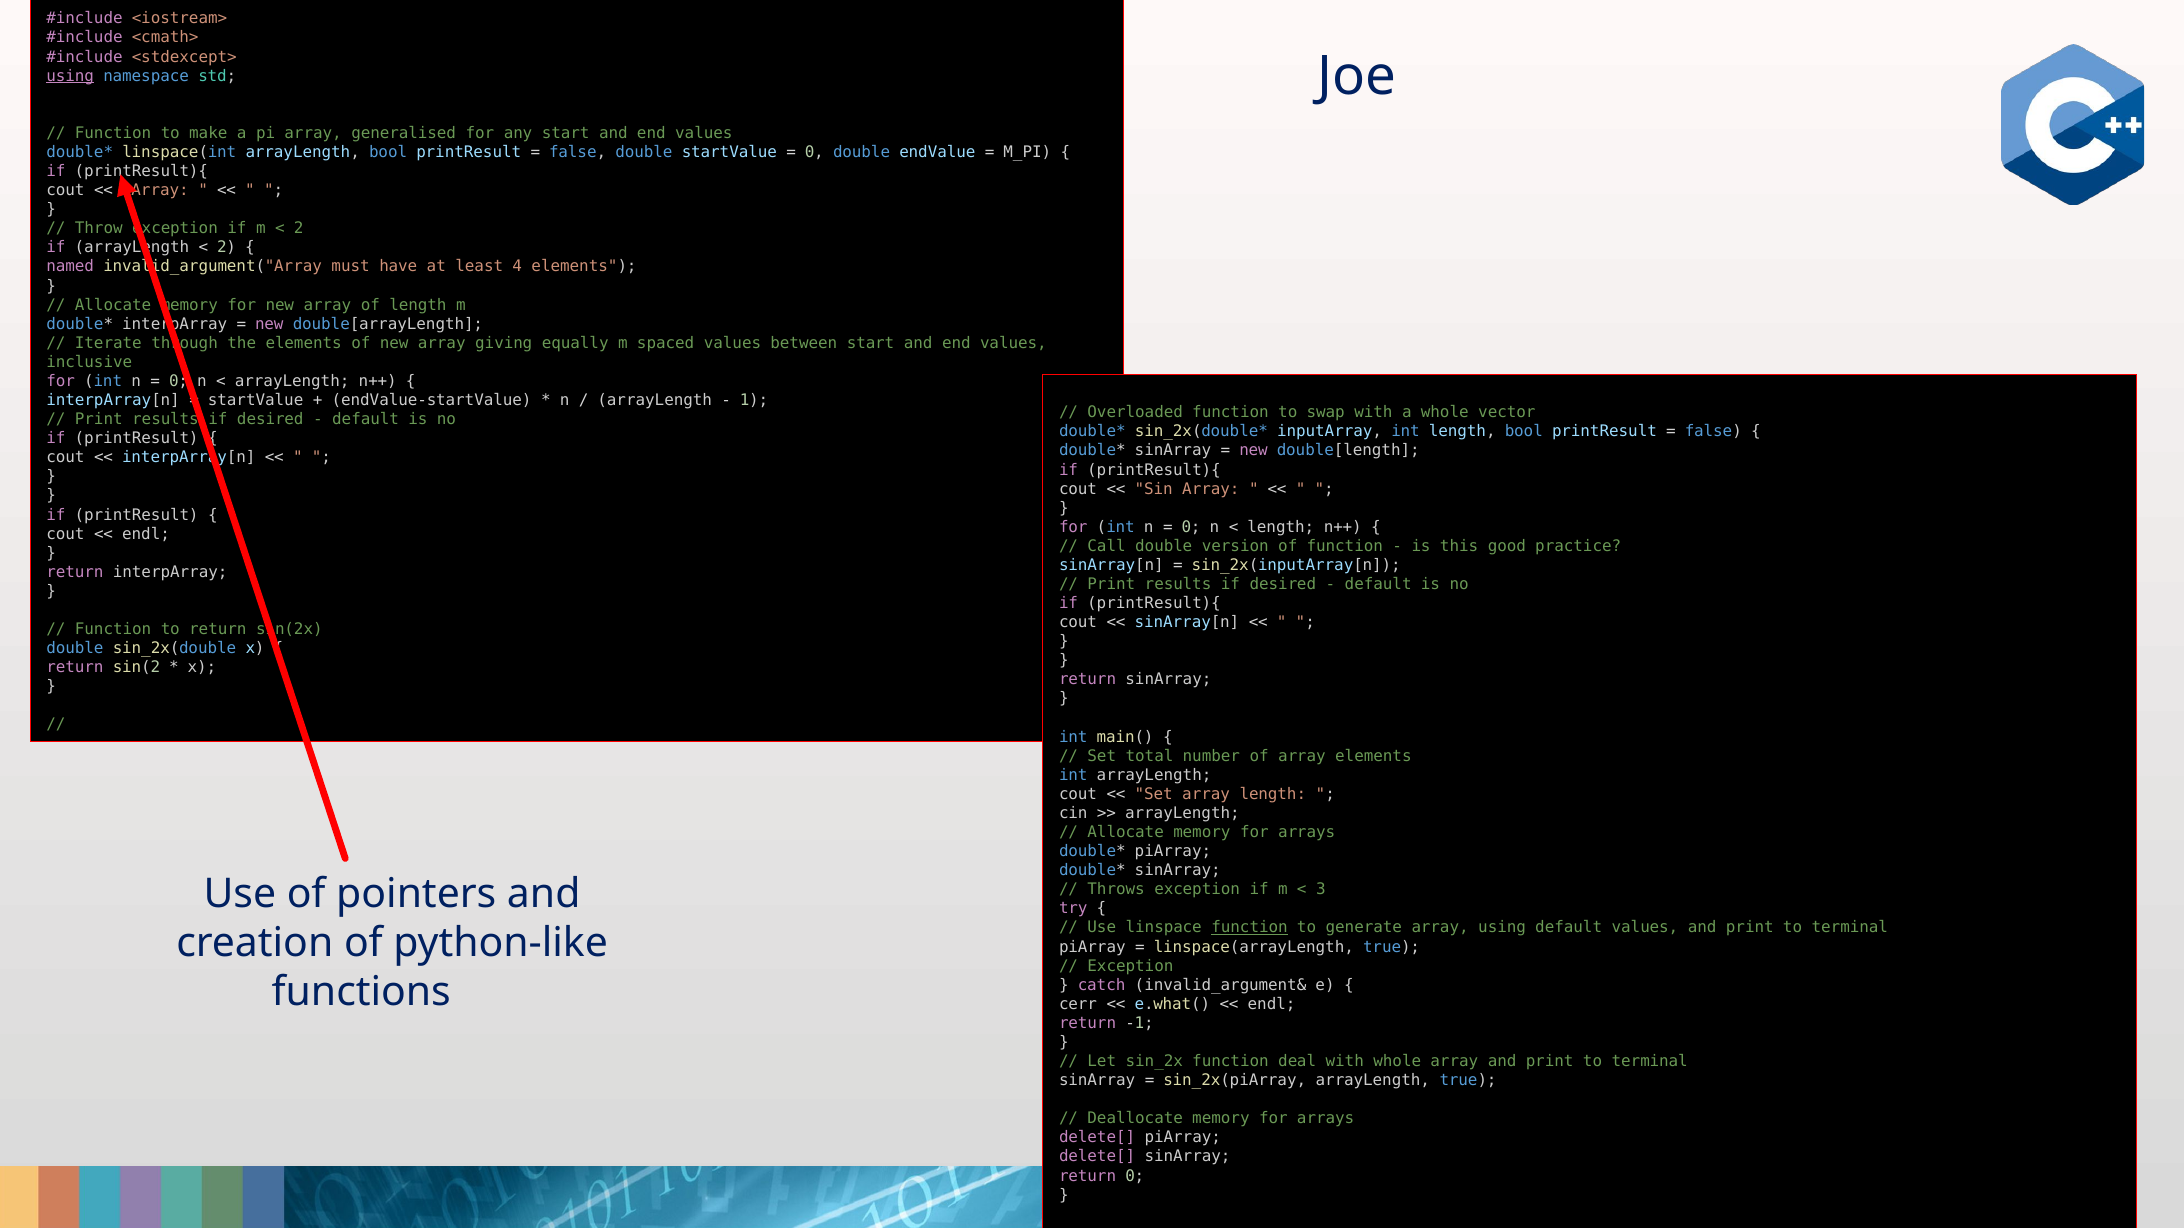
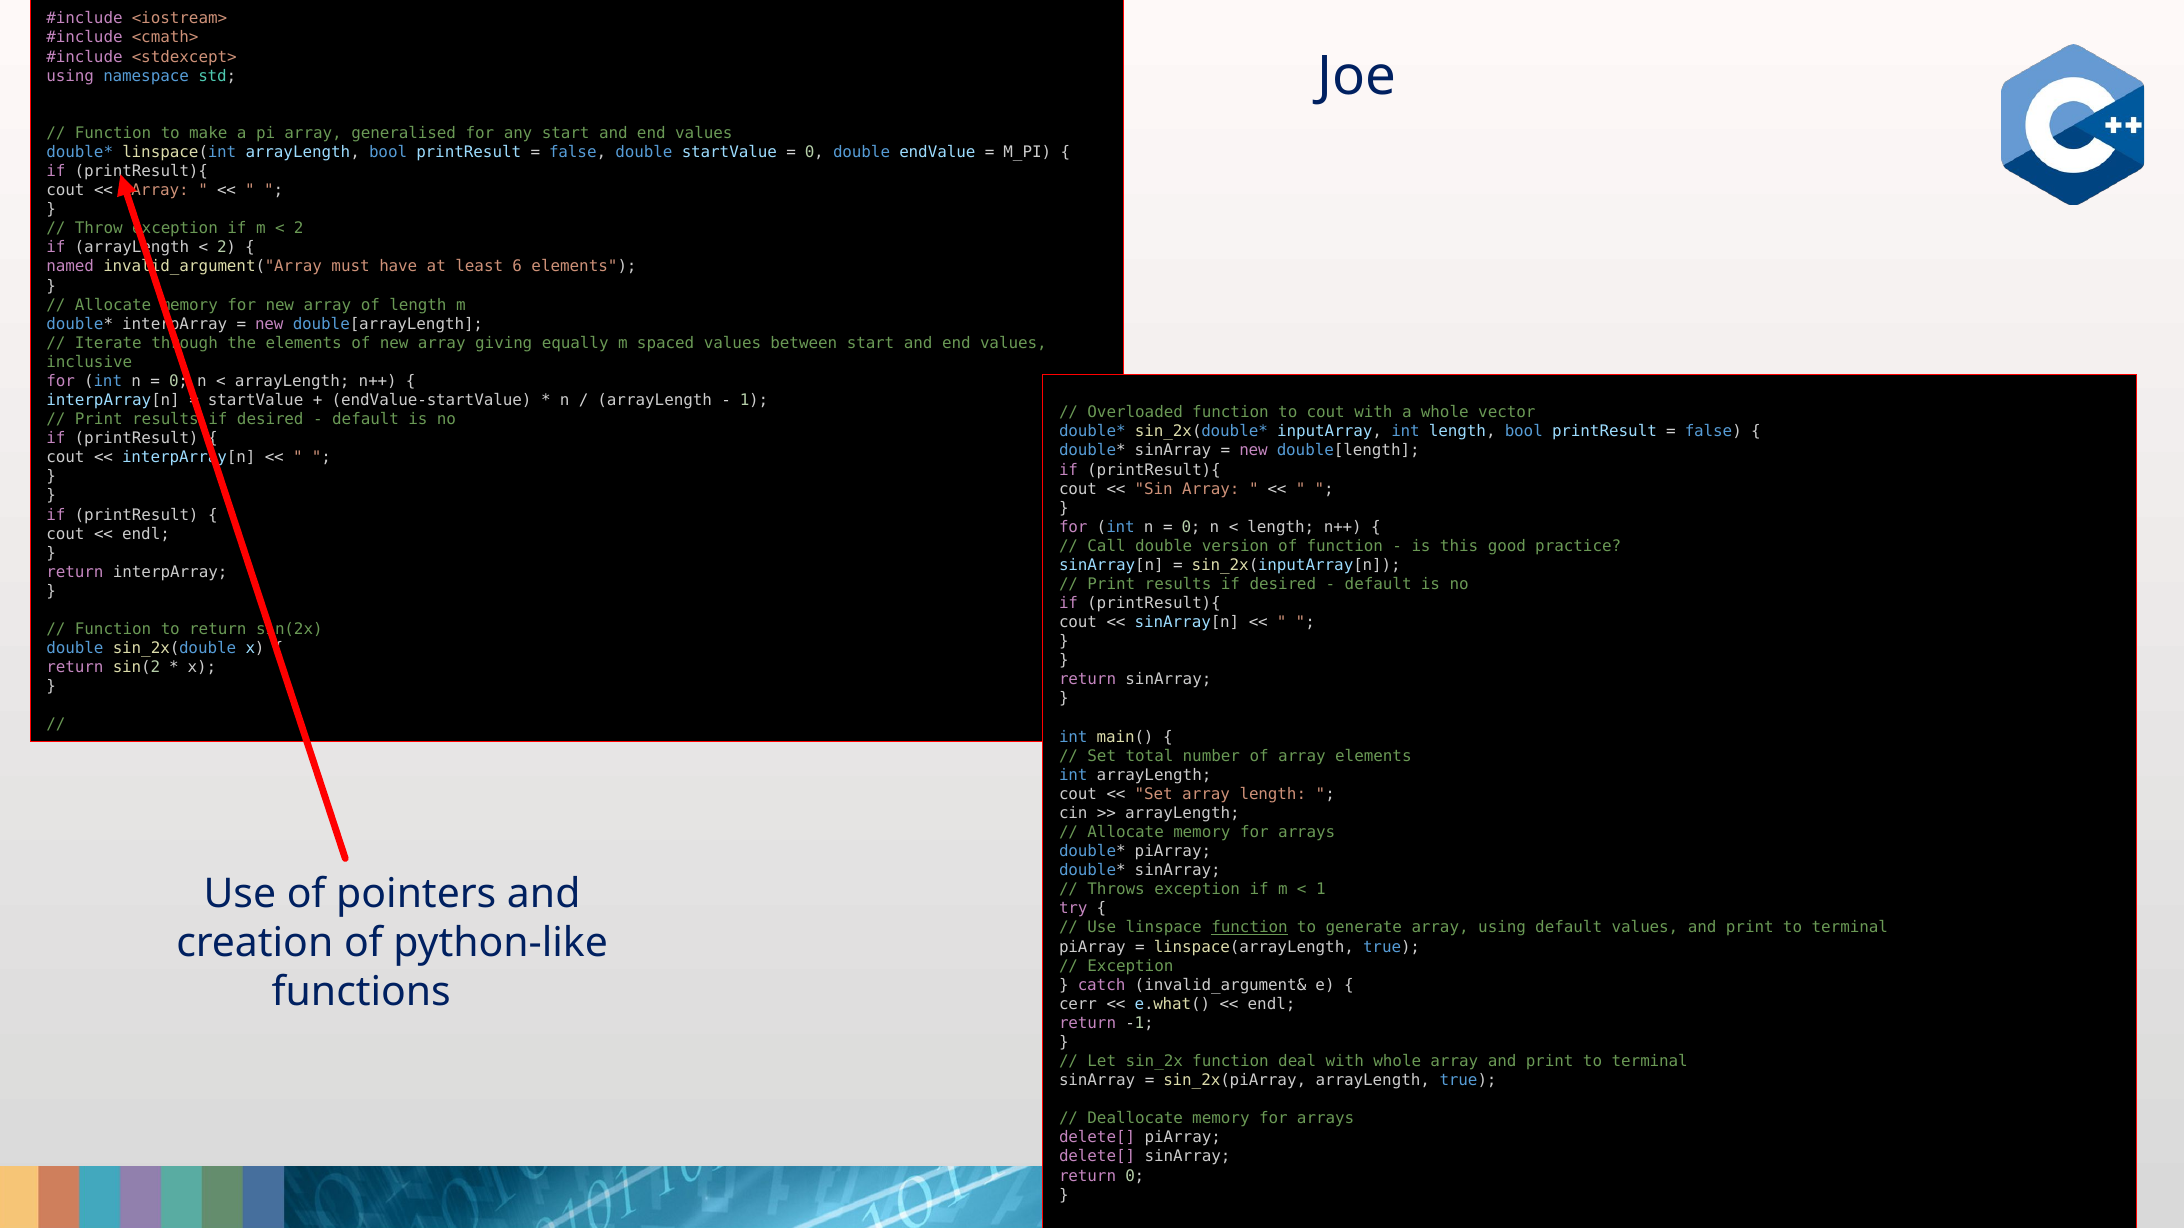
using underline: present -> none (70, 76)
4: 4 -> 6 (517, 267)
to swap: swap -> cout (1326, 413)
3: 3 -> 1 (1321, 890)
